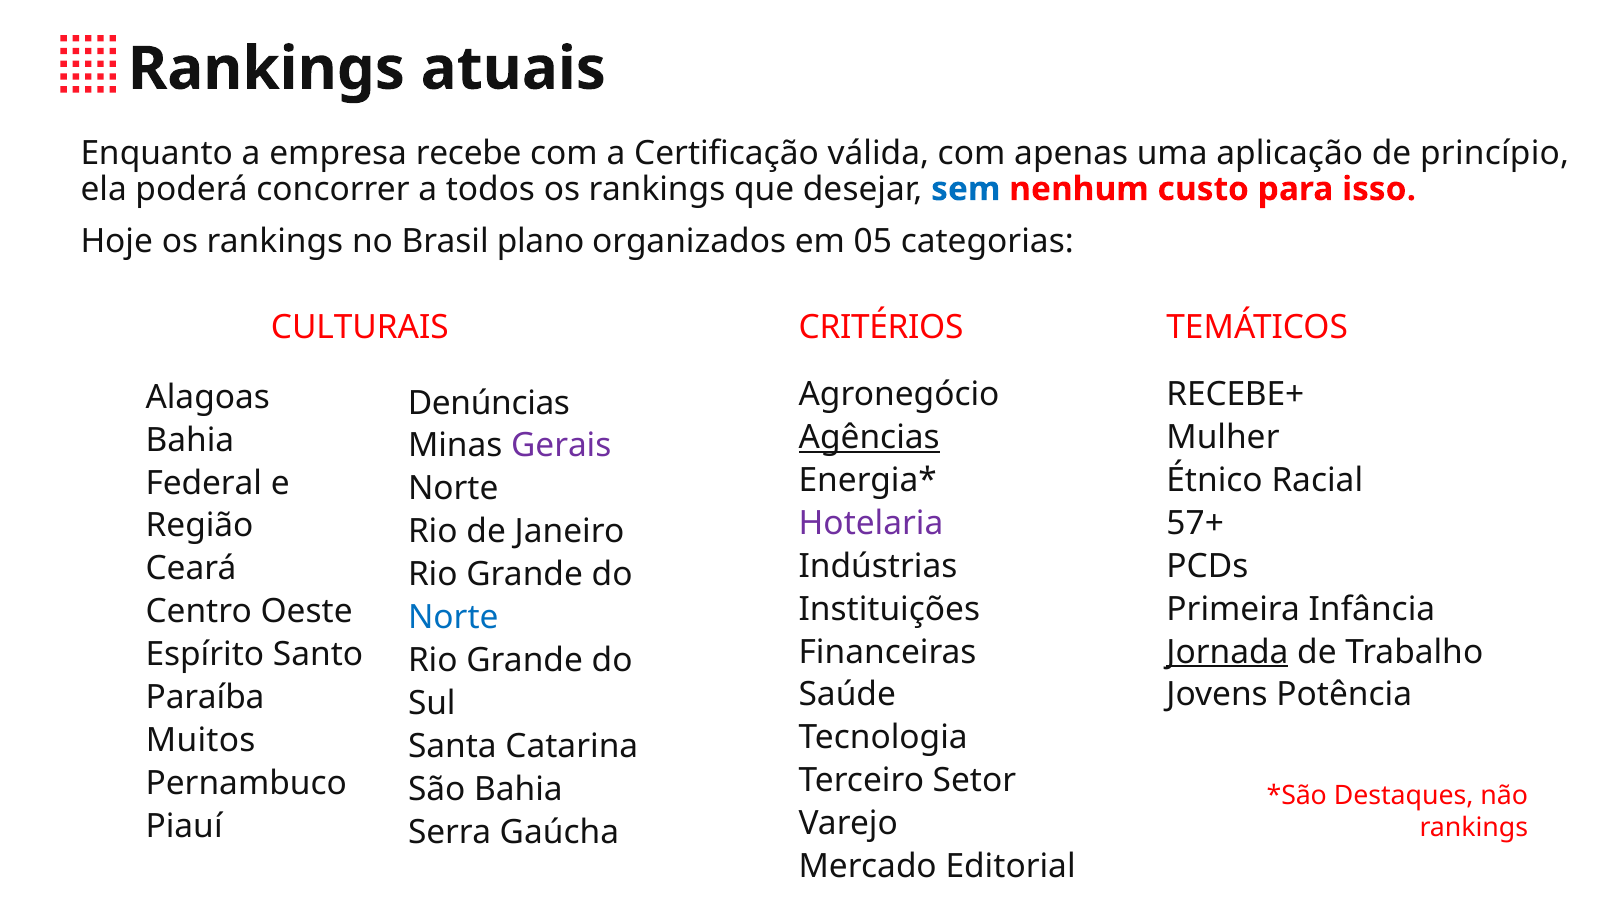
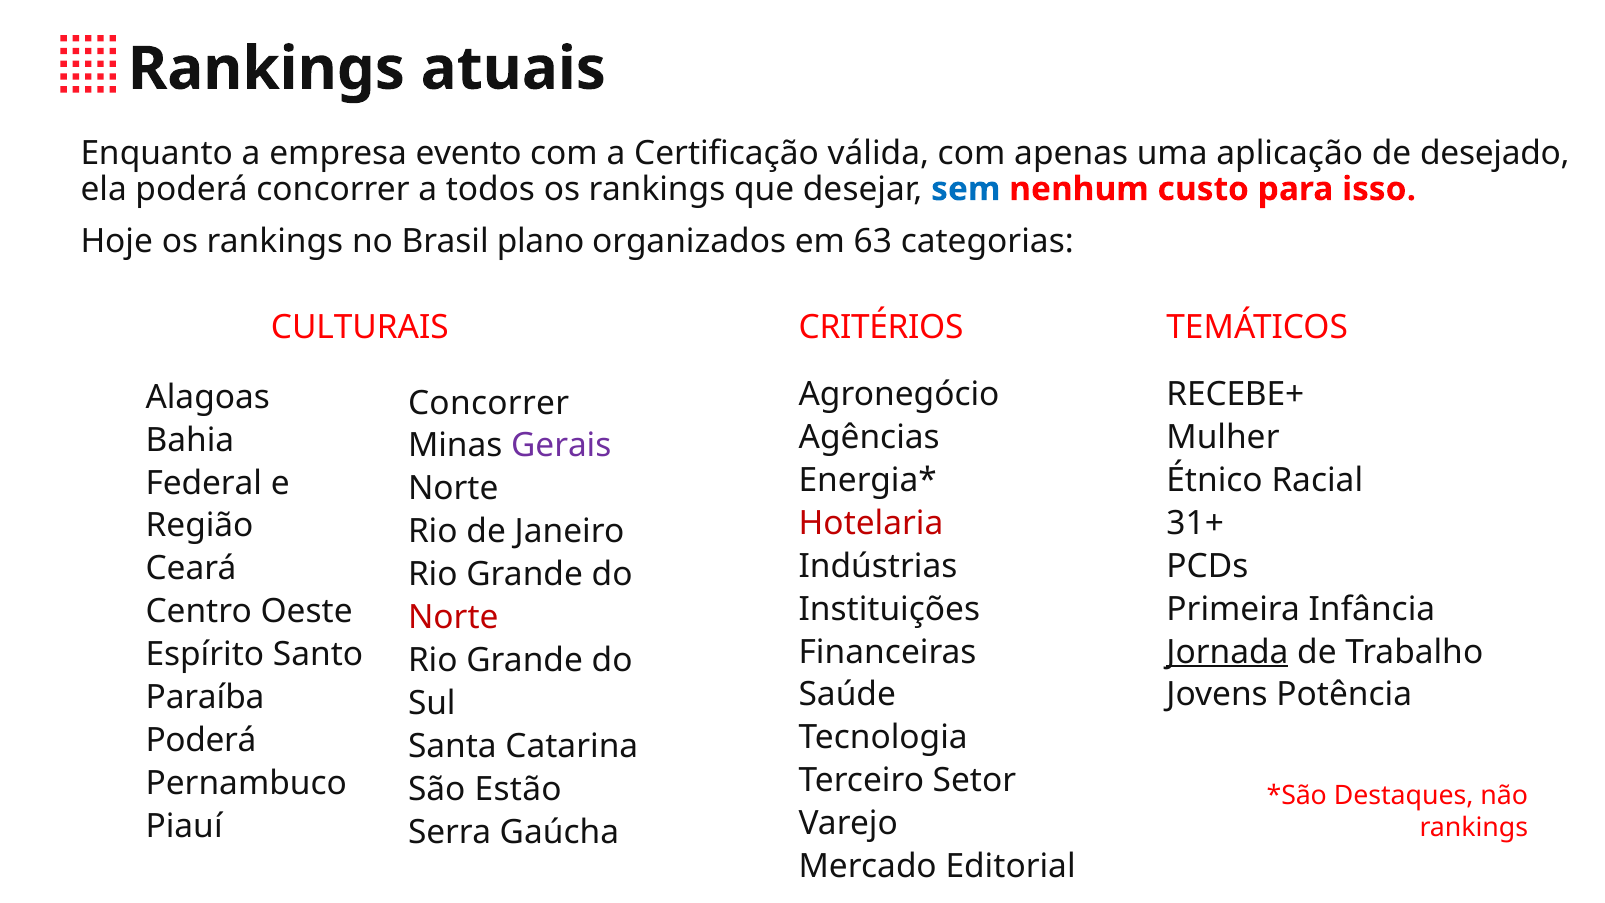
recebe: recebe -> evento (469, 153)
princípio: princípio -> desejado (1495, 153)
05: 05 -> 63 (873, 242)
Denúncias: Denúncias -> Concorrer (489, 403)
Agências underline: present -> none (869, 437)
Hotelaria colour: purple -> red (871, 523)
57+: 57+ -> 31+ (1195, 523)
Norte colour: blue -> red (453, 618)
Muitos: Muitos -> Poderá (201, 740)
São Bahia: Bahia -> Estão (518, 789)
